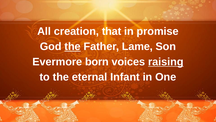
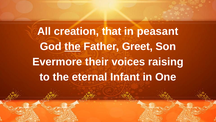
promise: promise -> peasant (158, 31)
Lame: Lame -> Greet (137, 46)
born: born -> their (97, 62)
raising underline: present -> none (166, 62)
